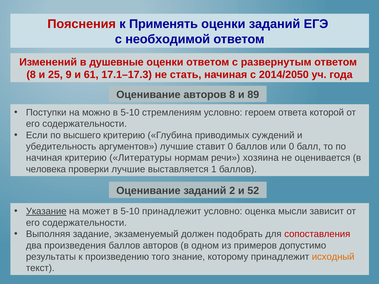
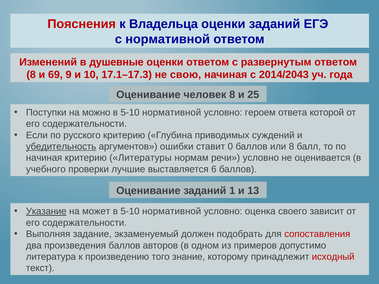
Применять: Применять -> Владельца (163, 24)
с необходимой: необходимой -> нормативной (168, 39)
25: 25 -> 69 (55, 75)
61: 61 -> 10 (91, 75)
стать: стать -> свою (186, 75)
2014/2050: 2014/2050 -> 2014/2043 (284, 75)
Оценивание авторов: авторов -> человек (205, 95)
89: 89 -> 25 (253, 95)
стремлениям: стремлениям -> нормативной (172, 113)
высшего: высшего -> русского (82, 135)
убедительность underline: none -> present (61, 147)
аргументов лучшие: лучшие -> ошибки (177, 147)
или 0: 0 -> 8 (291, 147)
речи хозяина: хозяина -> условно (261, 158)
человека: человека -> учебного (46, 169)
1: 1 -> 6 (214, 169)
2: 2 -> 1 (232, 191)
52: 52 -> 13 (253, 191)
принадлежит: принадлежит -> нормативной (172, 211)
мысли: мысли -> своего (293, 211)
результаты: результаты -> литература (51, 257)
исходный colour: orange -> red (333, 257)
